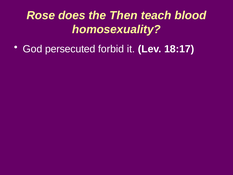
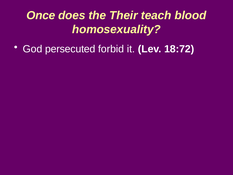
Rose: Rose -> Once (41, 15)
Then: Then -> Their (124, 15)
18:17: 18:17 -> 18:72 (179, 49)
